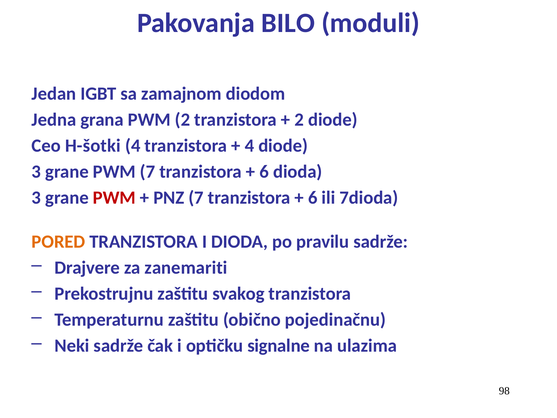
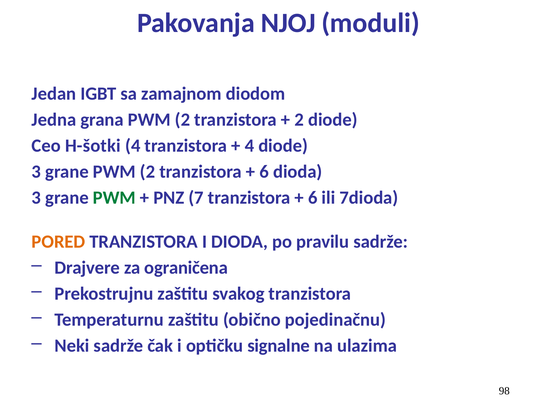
BILO: BILO -> NJOJ (288, 23)
grane PWM 7: 7 -> 2 (148, 172)
PWM colour: red -> green (114, 198)
zanemariti: zanemariti -> ograničena (186, 268)
